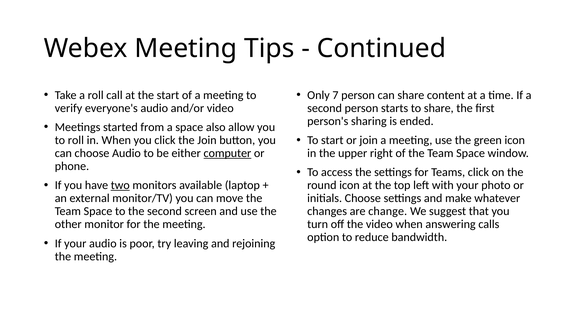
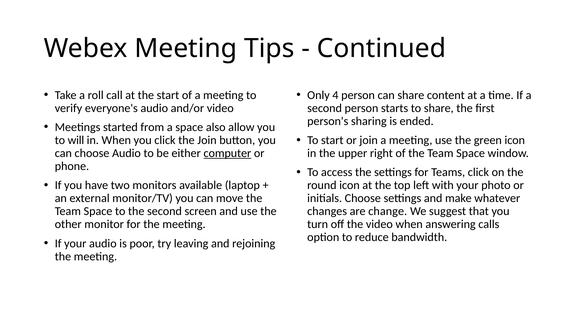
7: 7 -> 4 (335, 95)
to roll: roll -> will (76, 140)
two underline: present -> none (120, 185)
